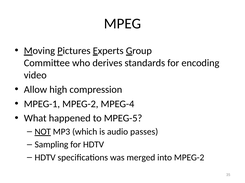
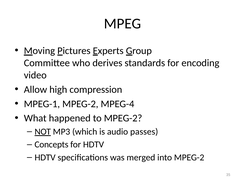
to MPEG-5: MPEG-5 -> MPEG-2 (123, 119)
Sampling: Sampling -> Concepts (51, 145)
